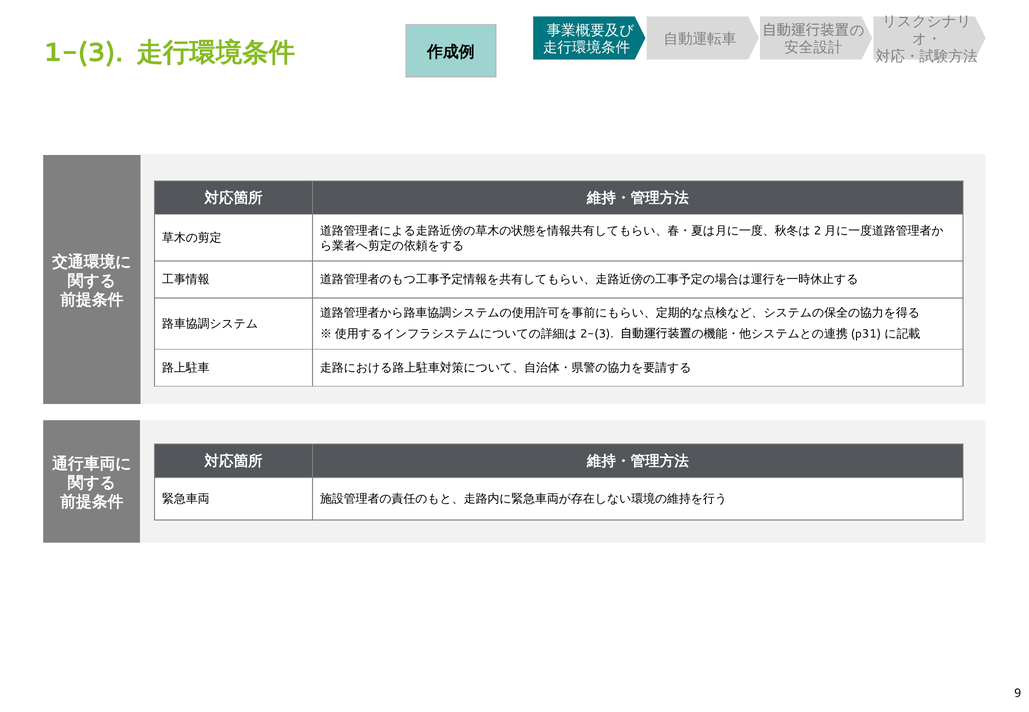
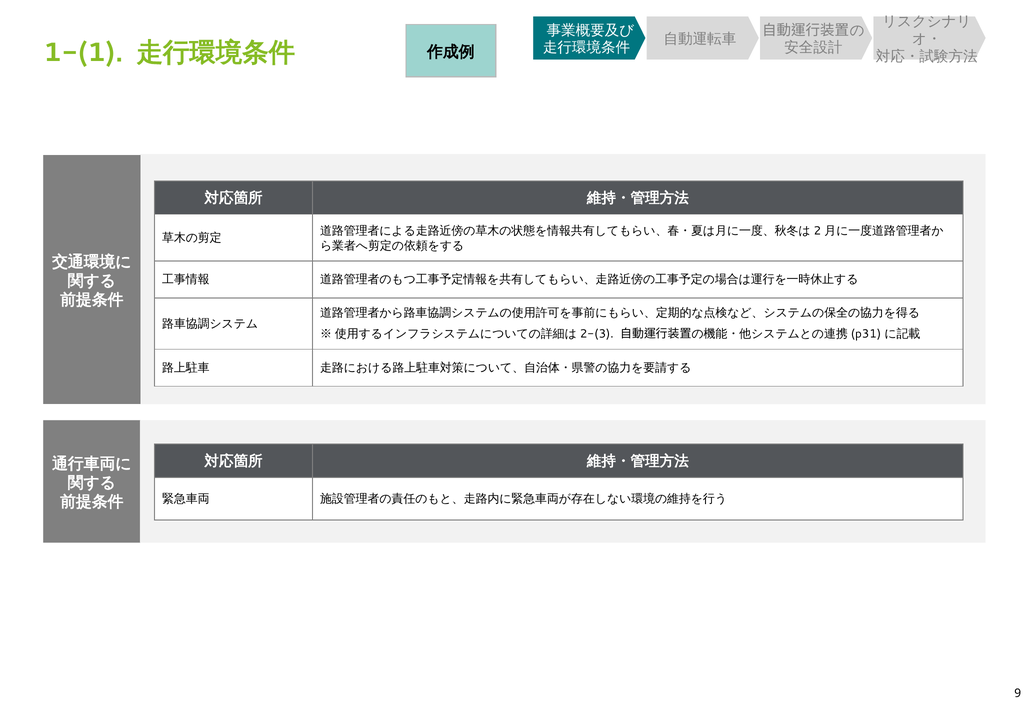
1-(3: 1-(3 -> 1-(1 (83, 53)
